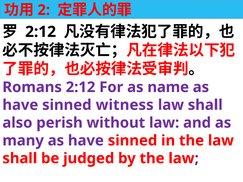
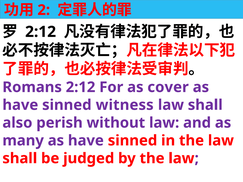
name: name -> cover (168, 87)
